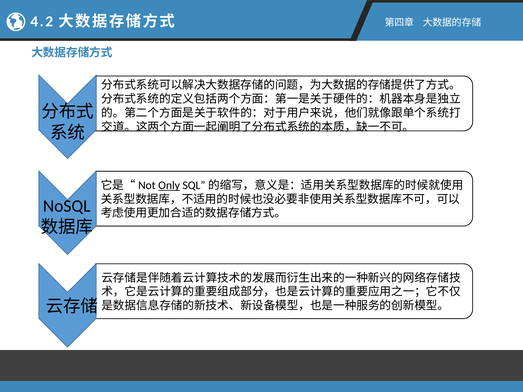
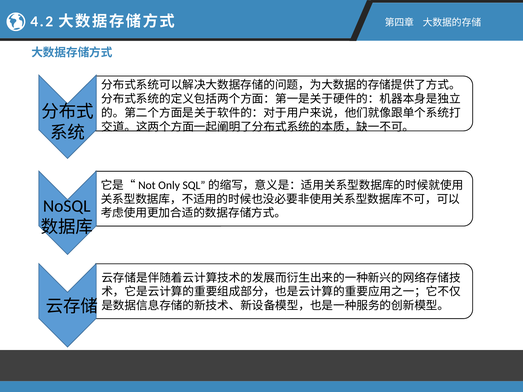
Only underline: present -> none (169, 185)
